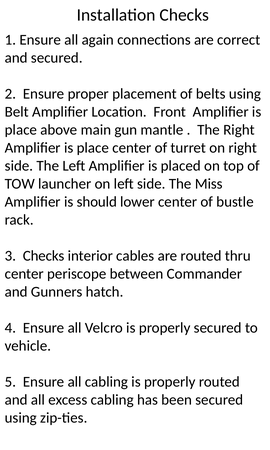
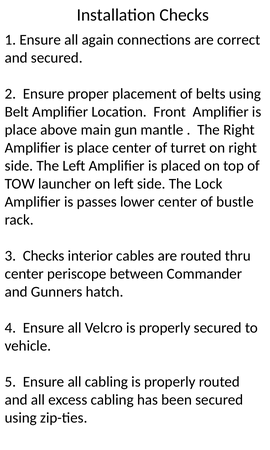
Miss: Miss -> Lock (209, 184)
should: should -> passes (97, 202)
